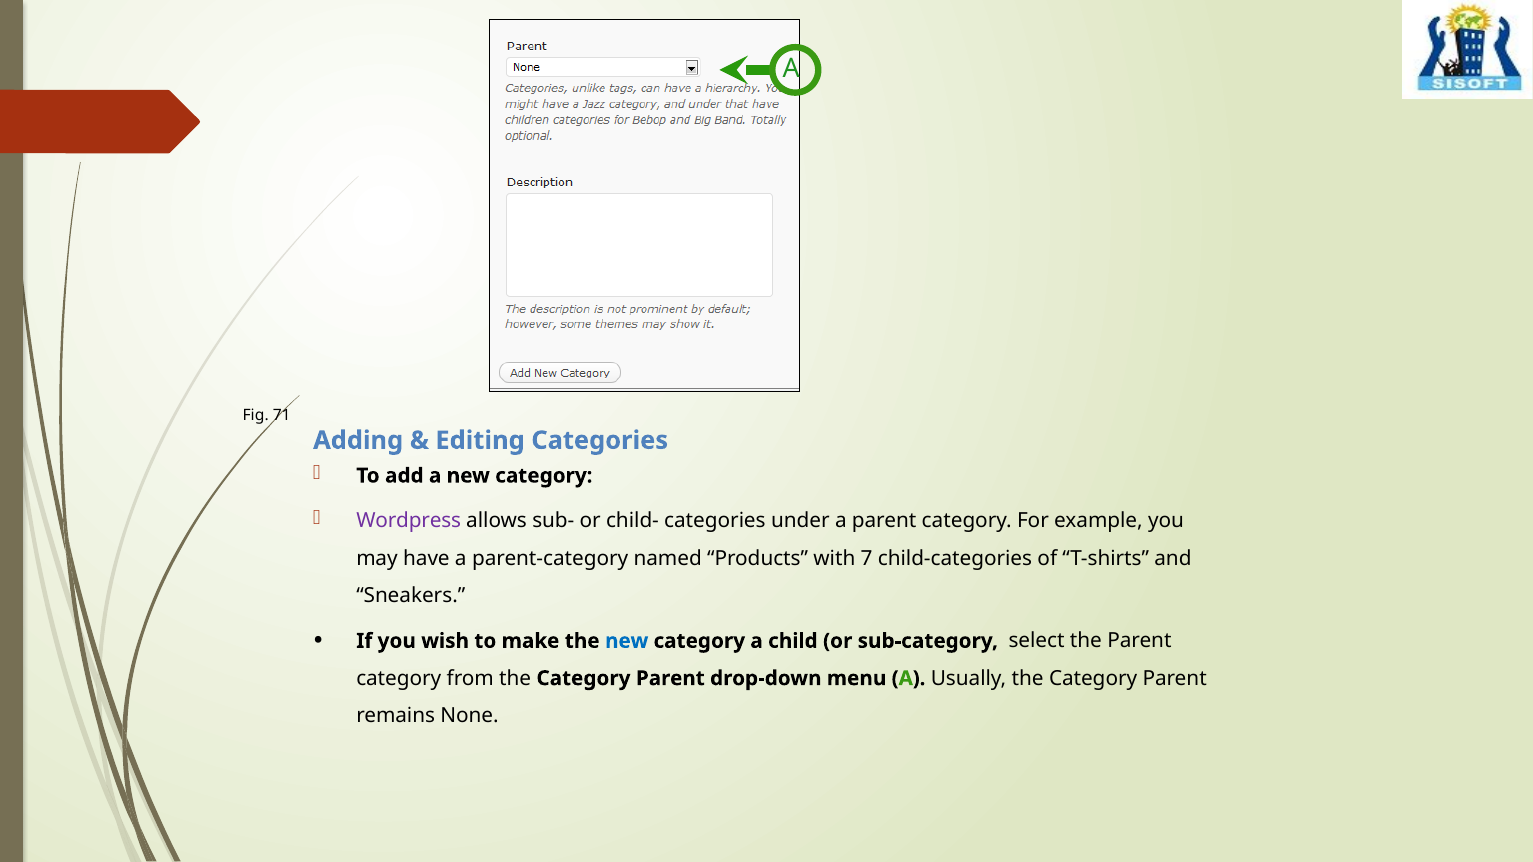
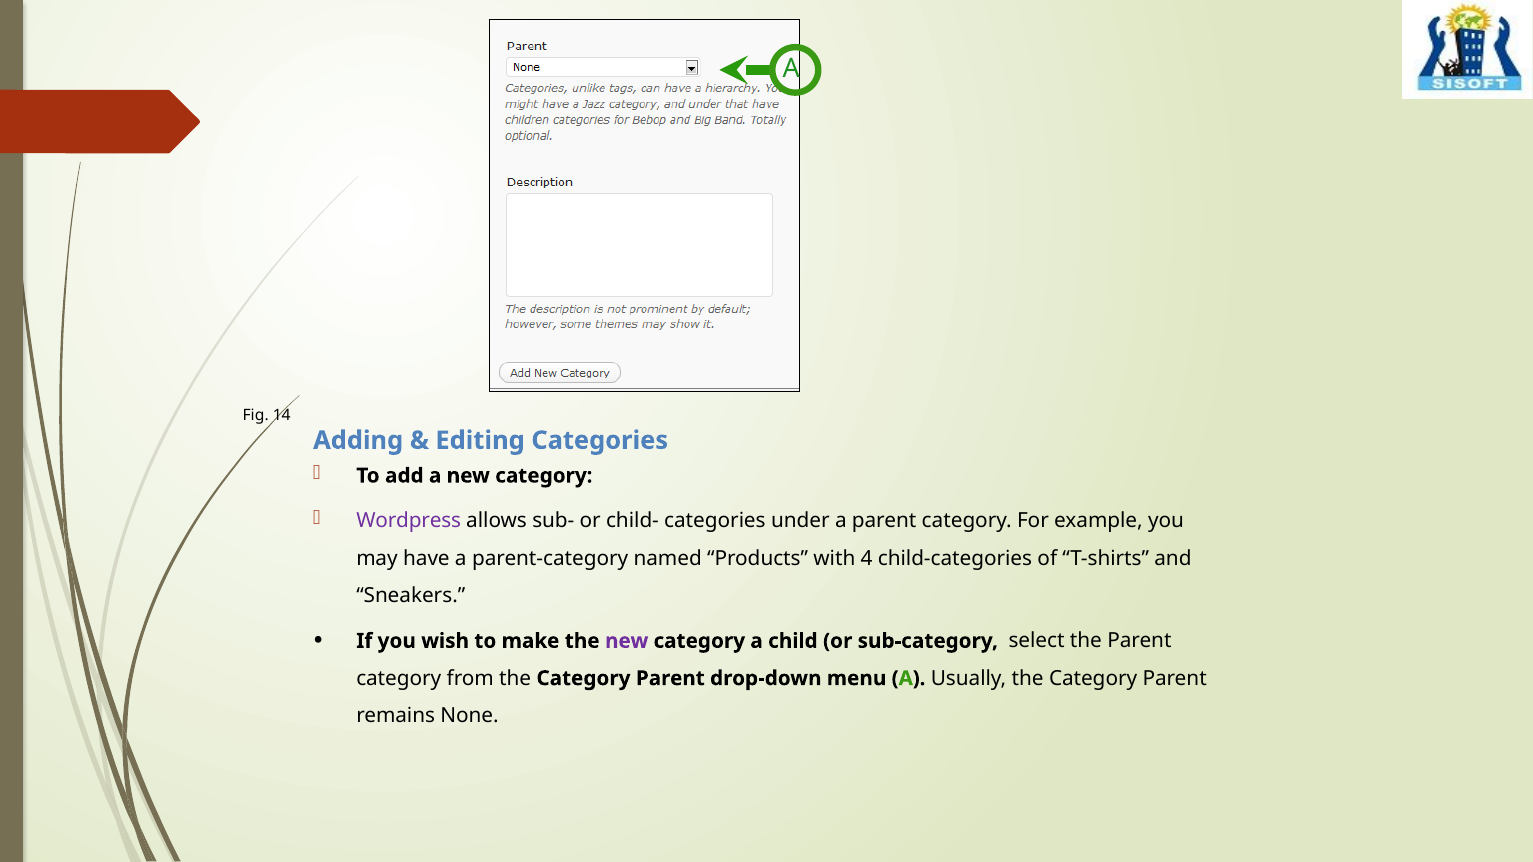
71: 71 -> 14 (282, 415)
7: 7 -> 4 (867, 559)
new colour: blue -> purple (627, 641)
